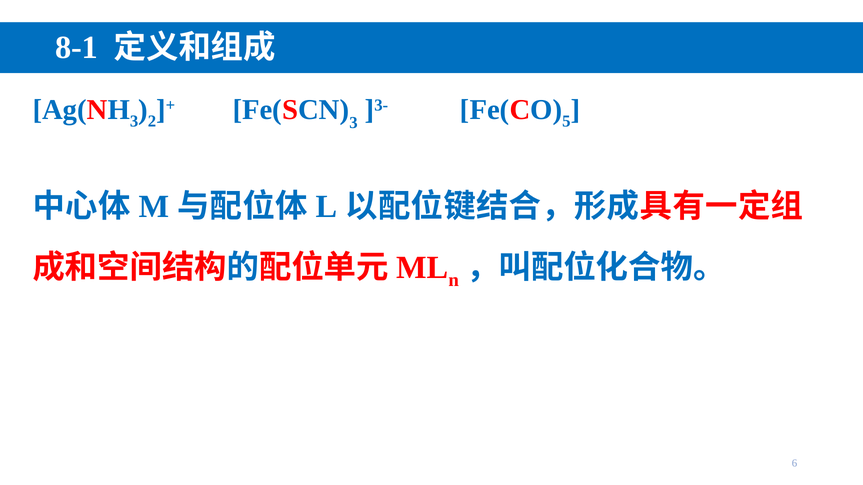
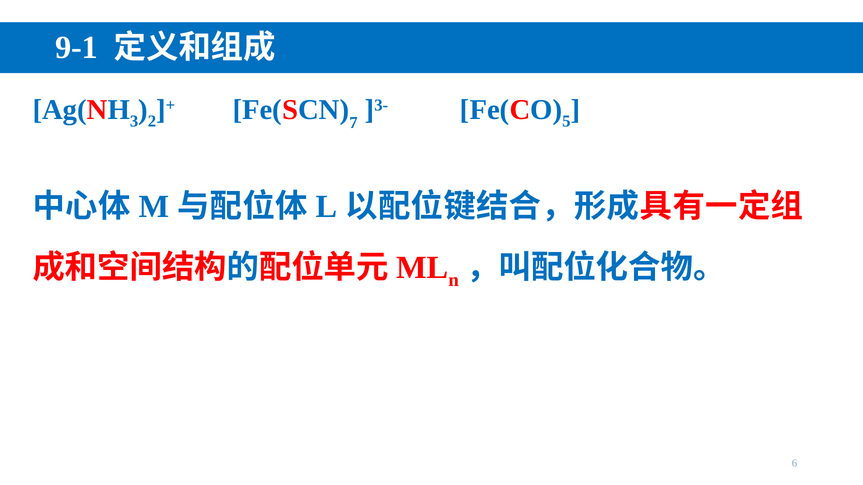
8-1: 8-1 -> 9-1 (77, 47)
3: 3 -> 7 (353, 123)
